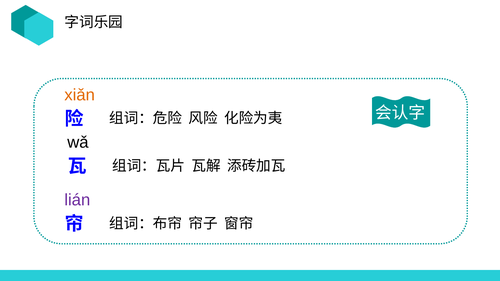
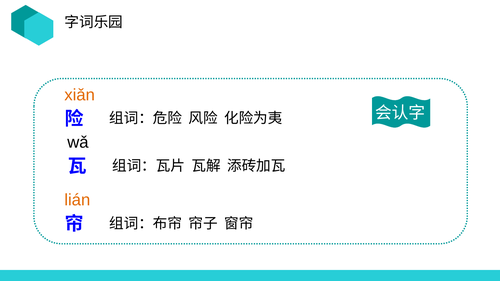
lián colour: purple -> orange (77, 200)
